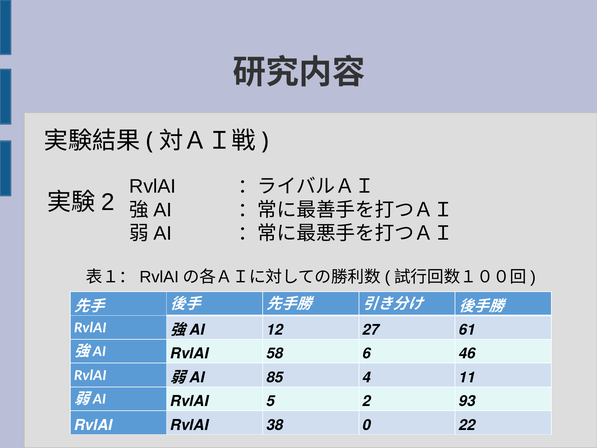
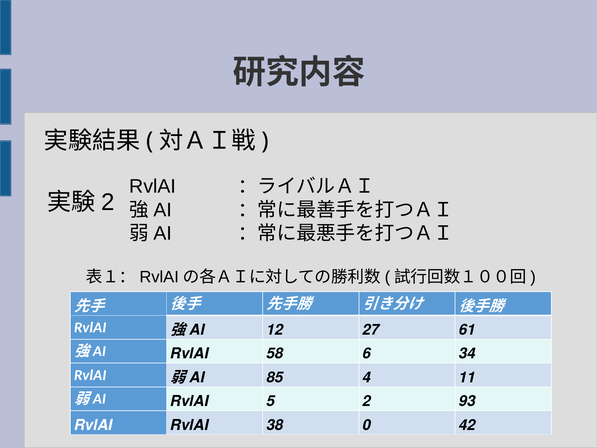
46: 46 -> 34 (467, 354)
22: 22 -> 42 (467, 425)
